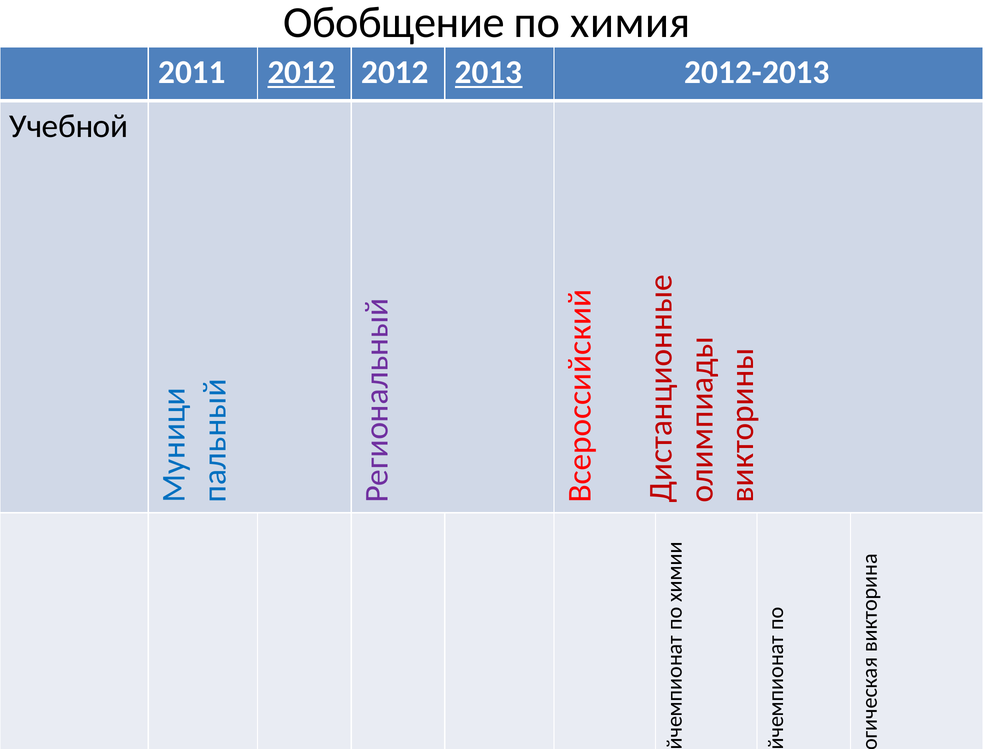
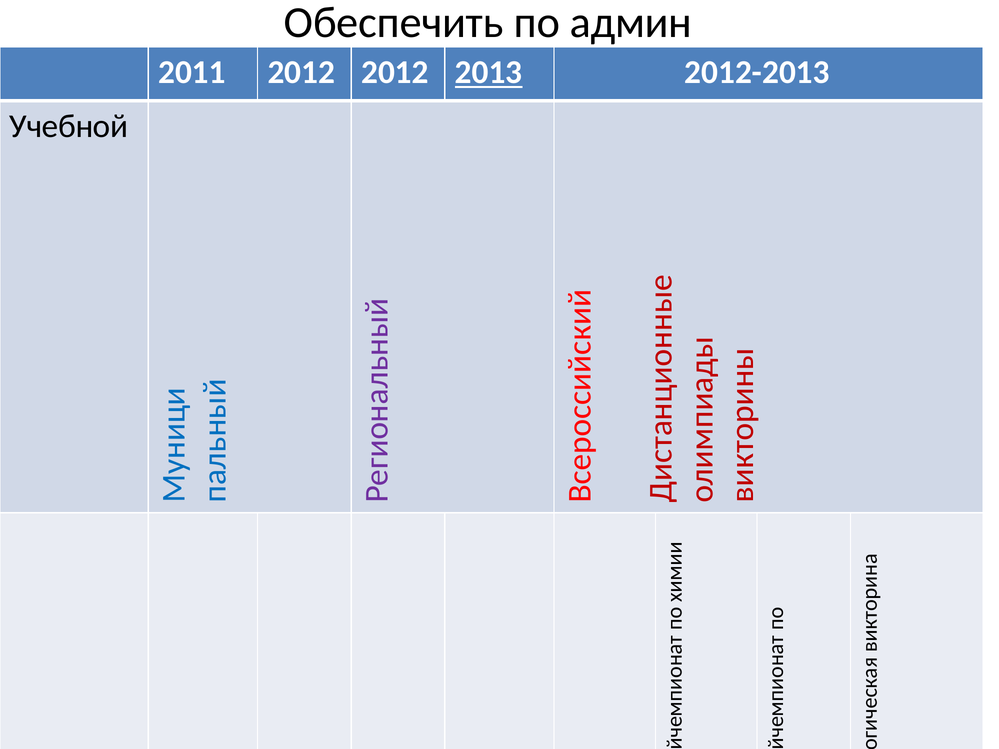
Обобщение: Обобщение -> Обеспечить (394, 23)
химия: химия -> админ (631, 23)
2012 underline: present -> none (301, 72)
